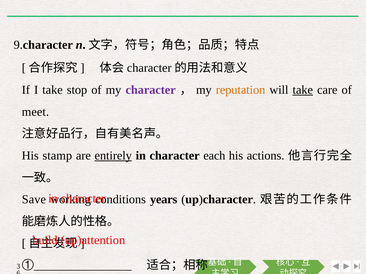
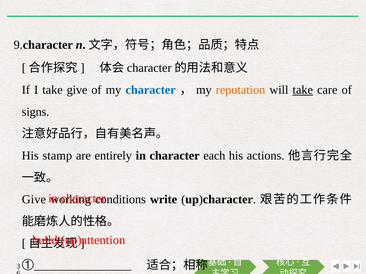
take stop: stop -> give (77, 90)
character colour: purple -> blue (151, 90)
meet: meet -> signs (36, 112)
entirely underline: present -> none (113, 156)
Save: Save -> Give (34, 200)
years: years -> write (164, 200)
